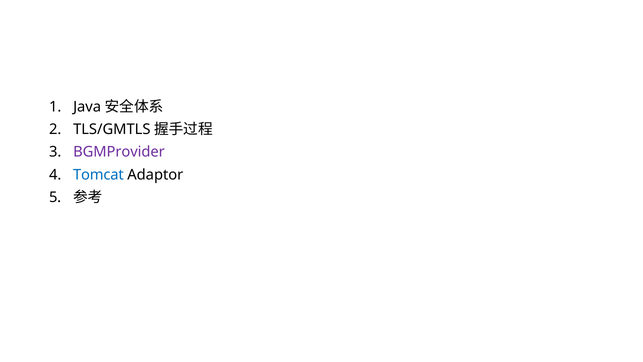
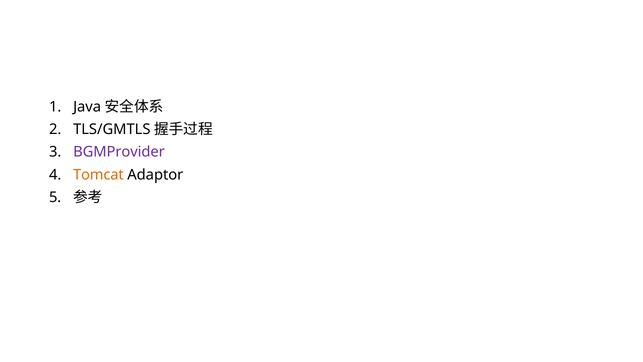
Tomcat colour: blue -> orange (98, 175)
